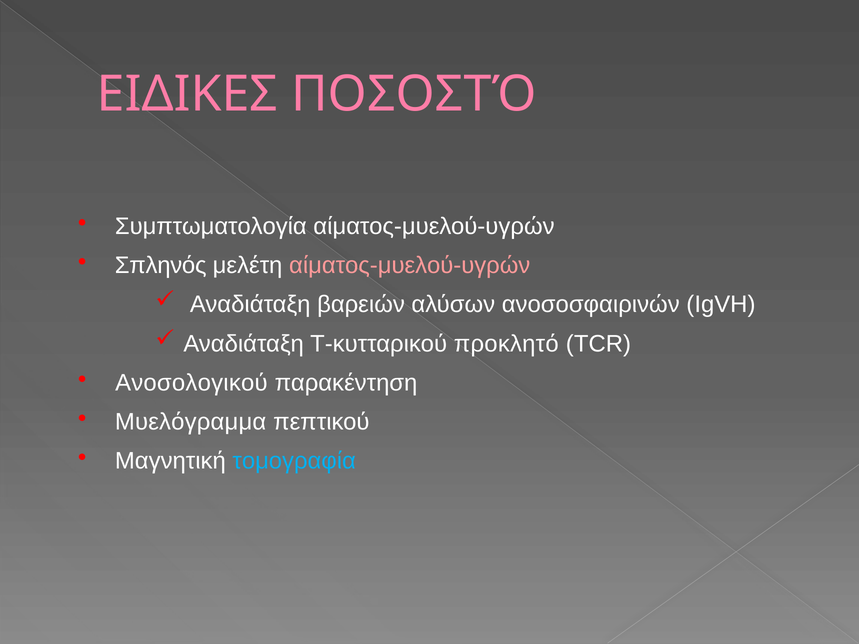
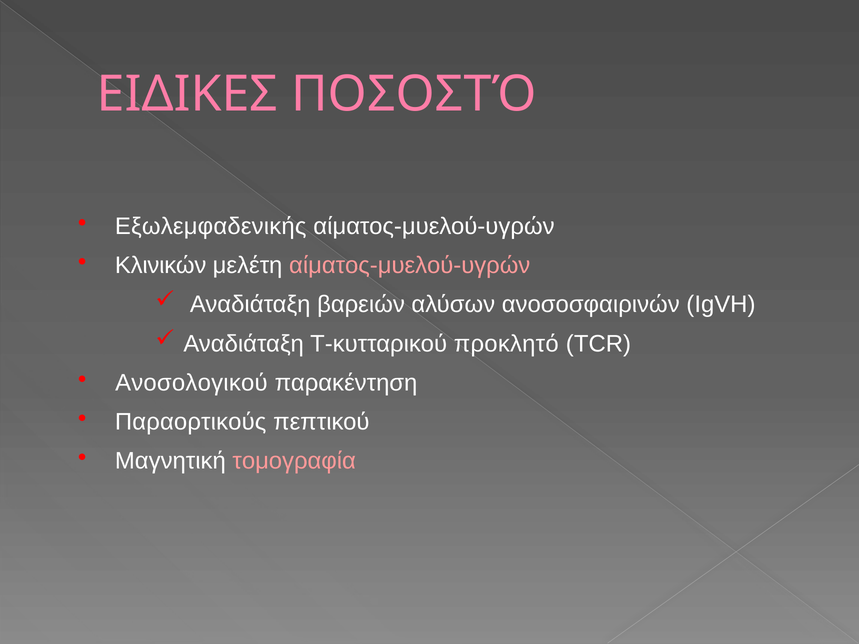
Συμπτωματολογία: Συμπτωματολογία -> Εξωλεμφαδενικής (211, 226)
Σπληνός: Σπληνός -> Κλινικών (161, 266)
Μυελόγραμμα: Μυελόγραμμα -> Παραορτικούς (191, 422)
τομογραφία colour: light blue -> pink (294, 461)
